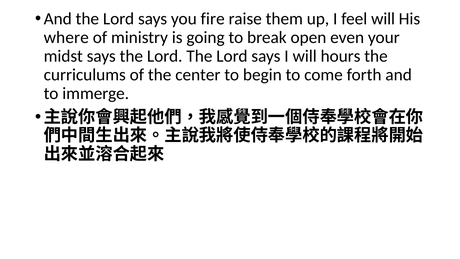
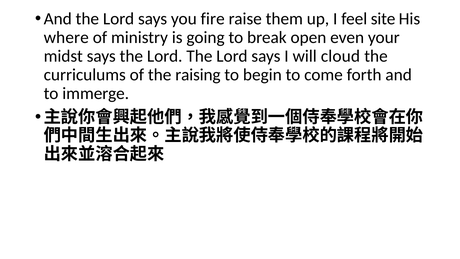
feel will: will -> site (383, 19)
hours: hours -> cloud (340, 56)
center: center -> raising (198, 75)
